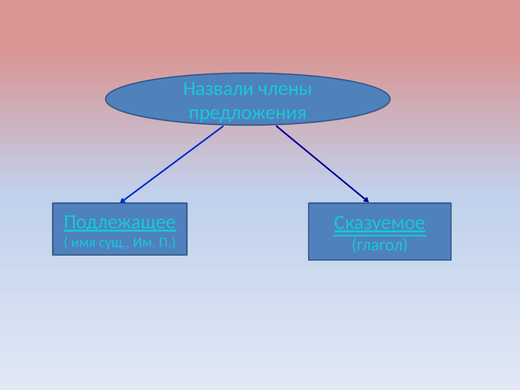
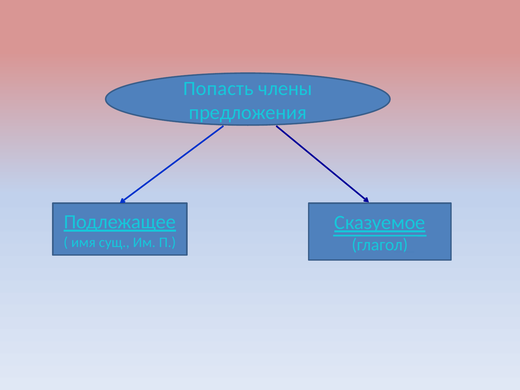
Назвали: Назвали -> Попасть (218, 88)
